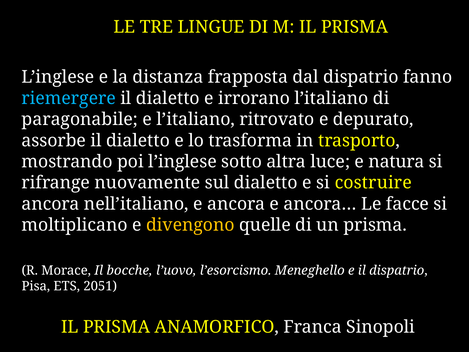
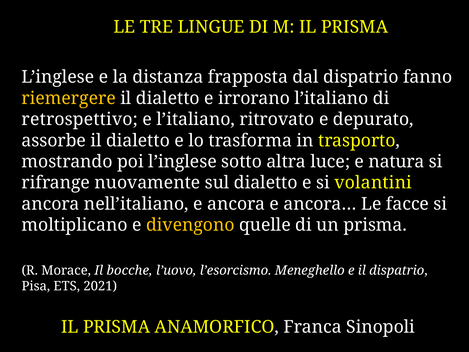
riemergere colour: light blue -> yellow (69, 98)
paragonabile: paragonabile -> retrospettivo (80, 119)
costruire: costruire -> volantini (373, 183)
2051: 2051 -> 2021 (100, 286)
